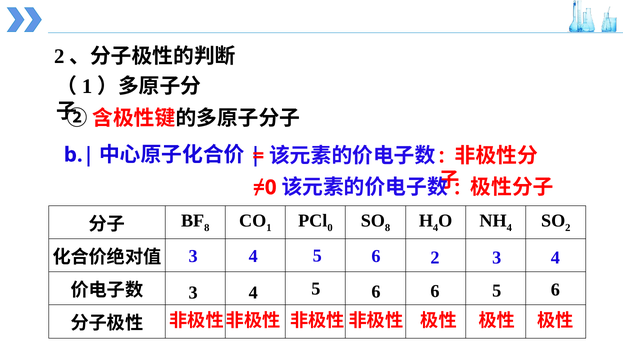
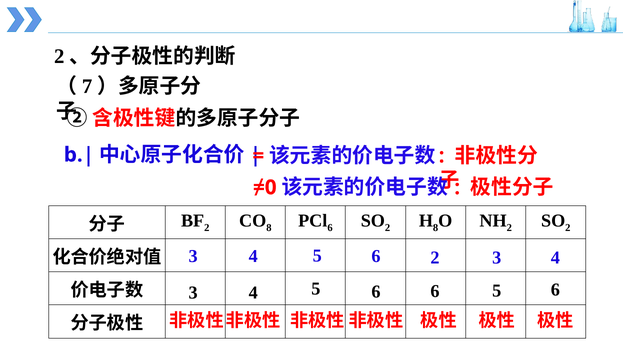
1: 1 -> 7 (87, 87)
8: 8 -> 2 (207, 228)
1: 1 -> 8 (269, 228)
0: 0 -> 6 (330, 228)
8: 8 -> 2 (388, 228)
4: 4 -> 8 (436, 228)
4: 4 -> 2 (509, 228)
